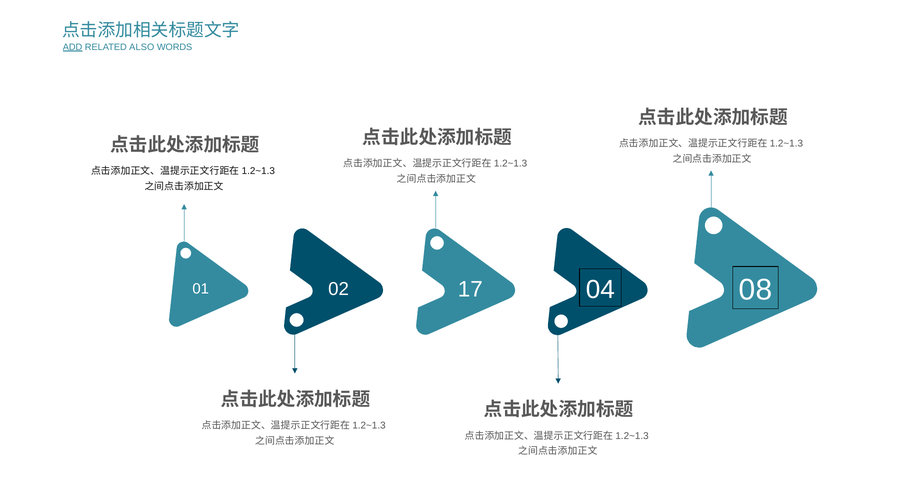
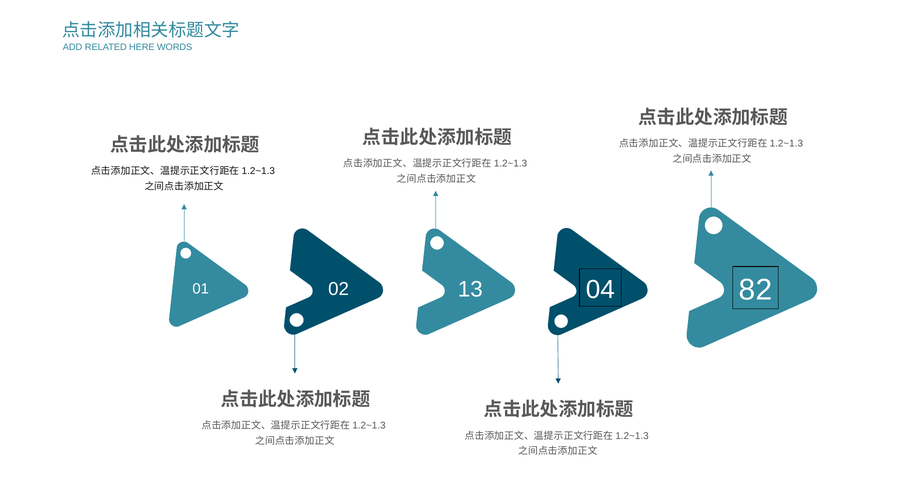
ADD underline: present -> none (73, 47)
ALSO: ALSO -> HERE (142, 47)
17: 17 -> 13 (470, 289)
08: 08 -> 82 (756, 290)
